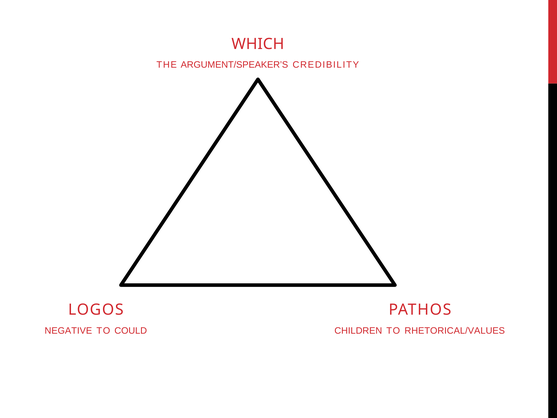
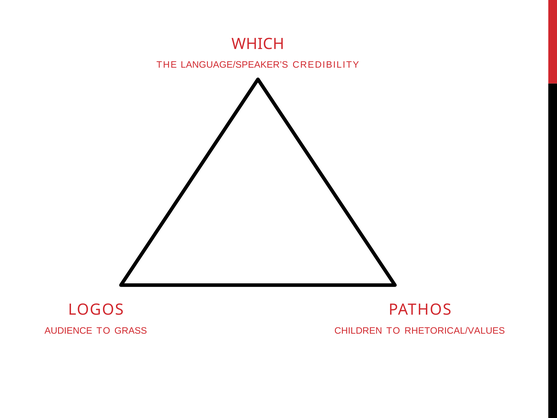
ARGUMENT/SPEAKER’S: ARGUMENT/SPEAKER’S -> LANGUAGE/SPEAKER’S (234, 65)
NEGATIVE: NEGATIVE -> AUDIENCE (68, 331)
COULD: COULD -> GRASS (131, 331)
